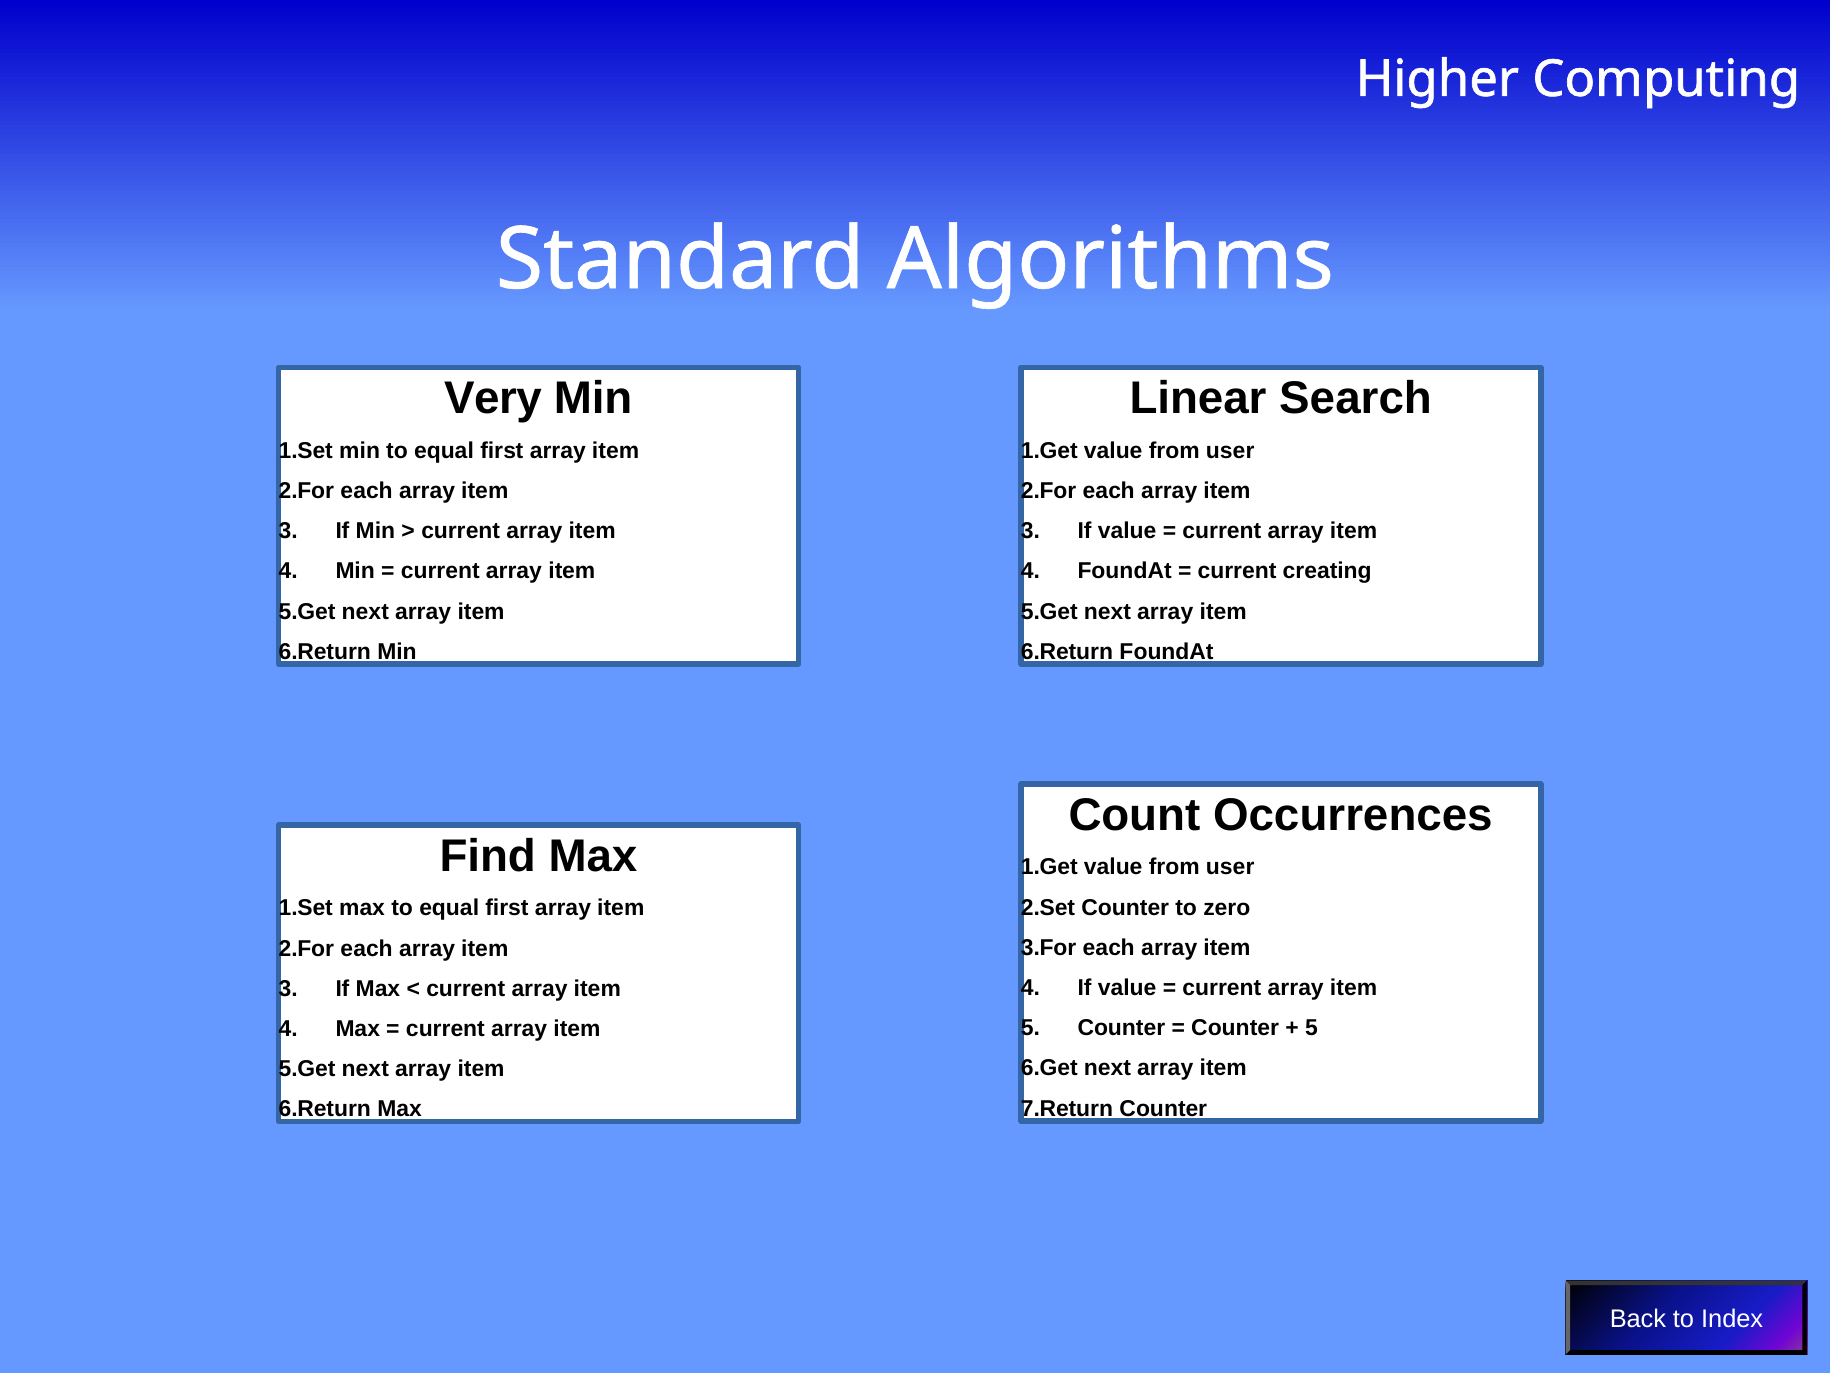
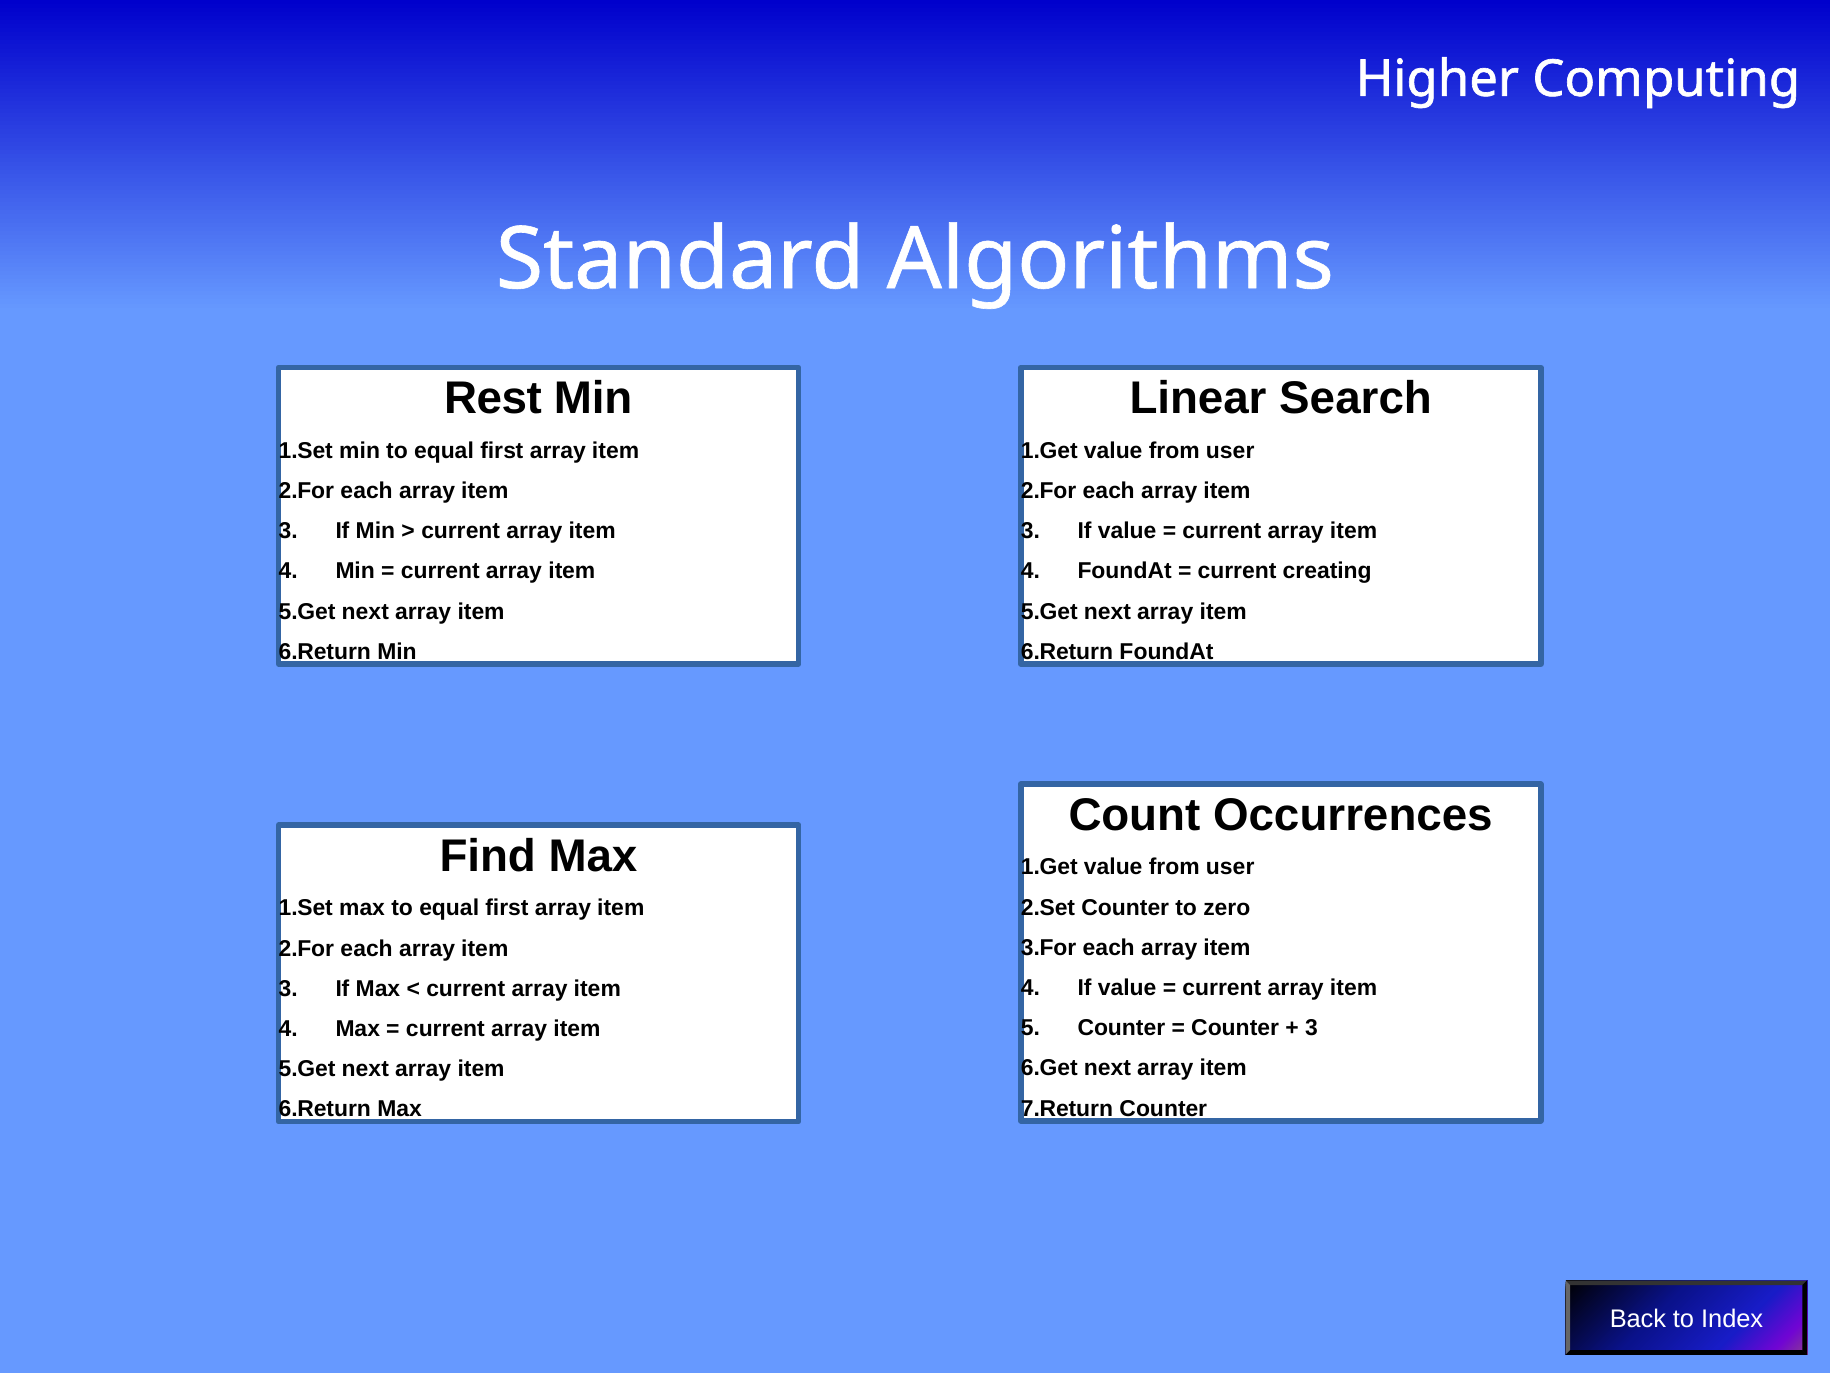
Very: Very -> Rest (493, 398)
5: 5 -> 3 (1311, 1028)
